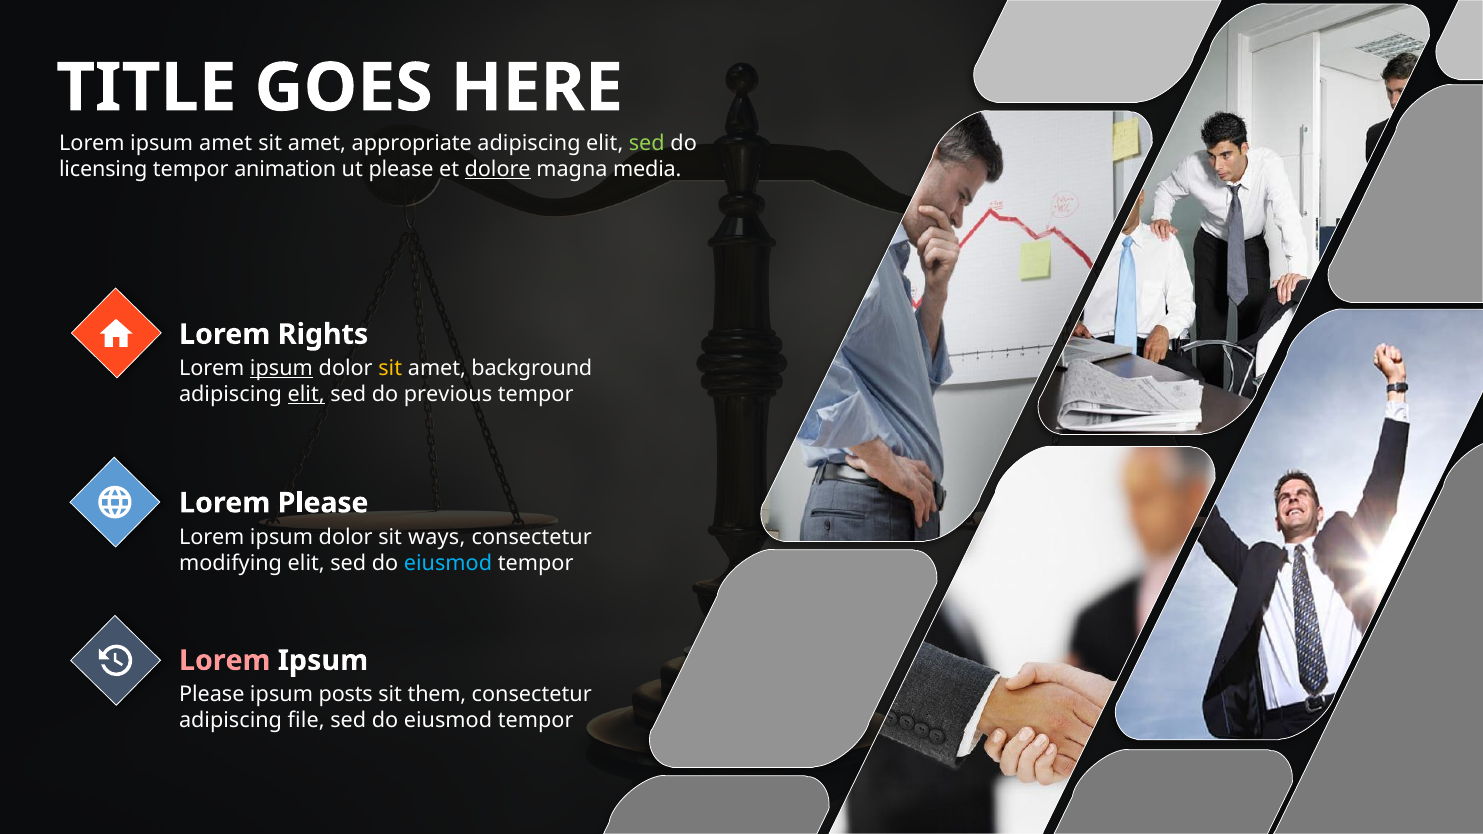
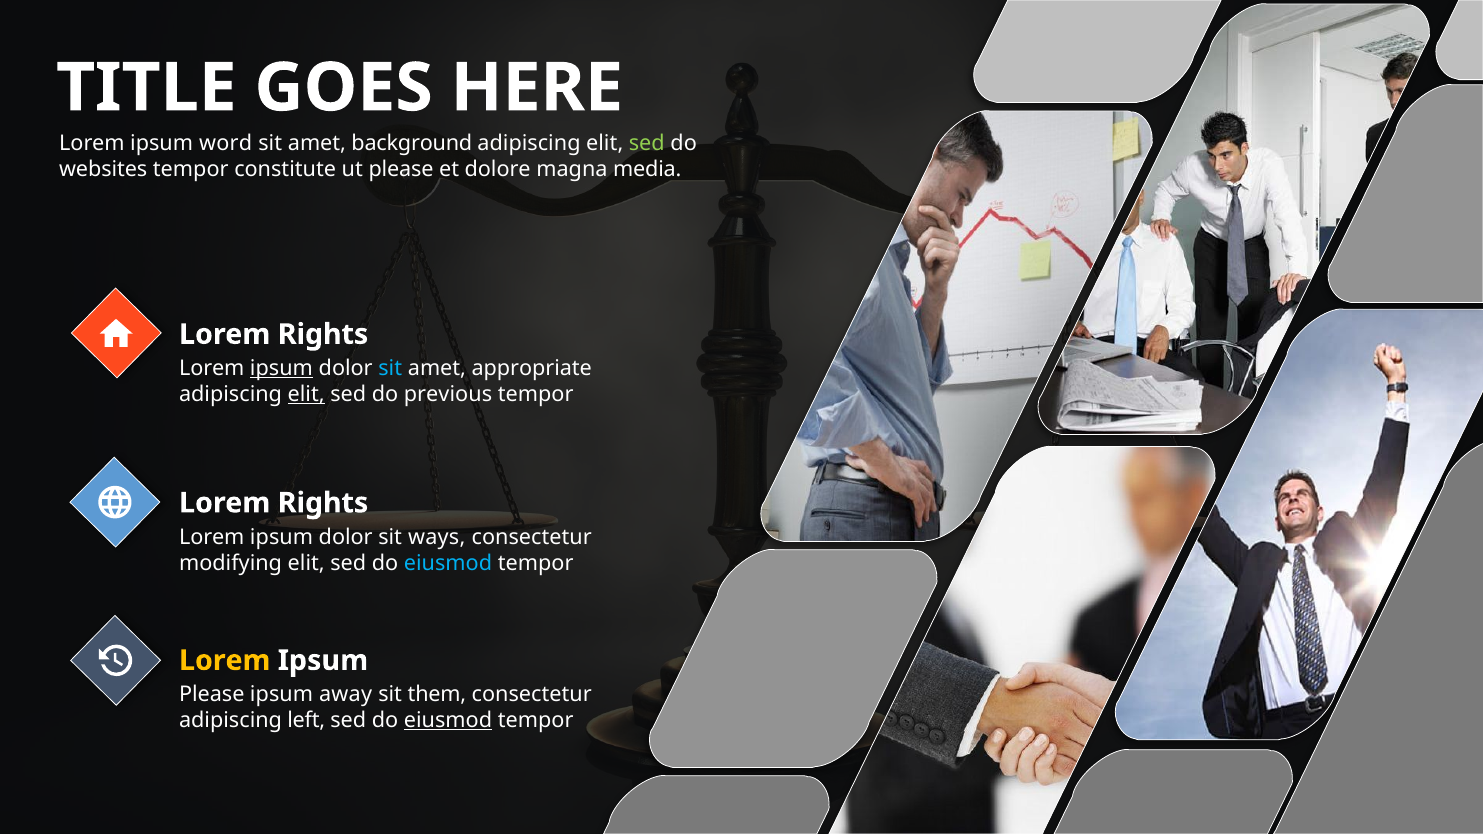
amet: amet -> word (226, 143)
appropriate: appropriate -> background (412, 143)
licensing: licensing -> websites (103, 169)
animation: animation -> constitute (285, 169)
dolore underline: present -> none (498, 169)
sit colour: yellow -> light blue (390, 368)
background: background -> appropriate (532, 368)
Please: Please -> Rights (323, 503)
Lorem colour: pink -> yellow (225, 661)
posts: posts -> away (346, 695)
file: file -> left (306, 721)
eiusmod underline: none -> present (448, 721)
